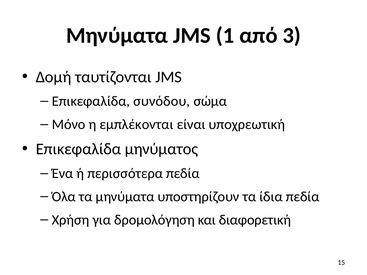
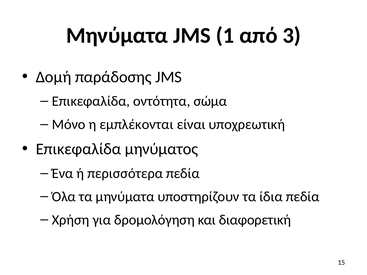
ταυτίζονται: ταυτίζονται -> παράδοσης (113, 77)
συνόδου: συνόδου -> οντότητα (162, 101)
